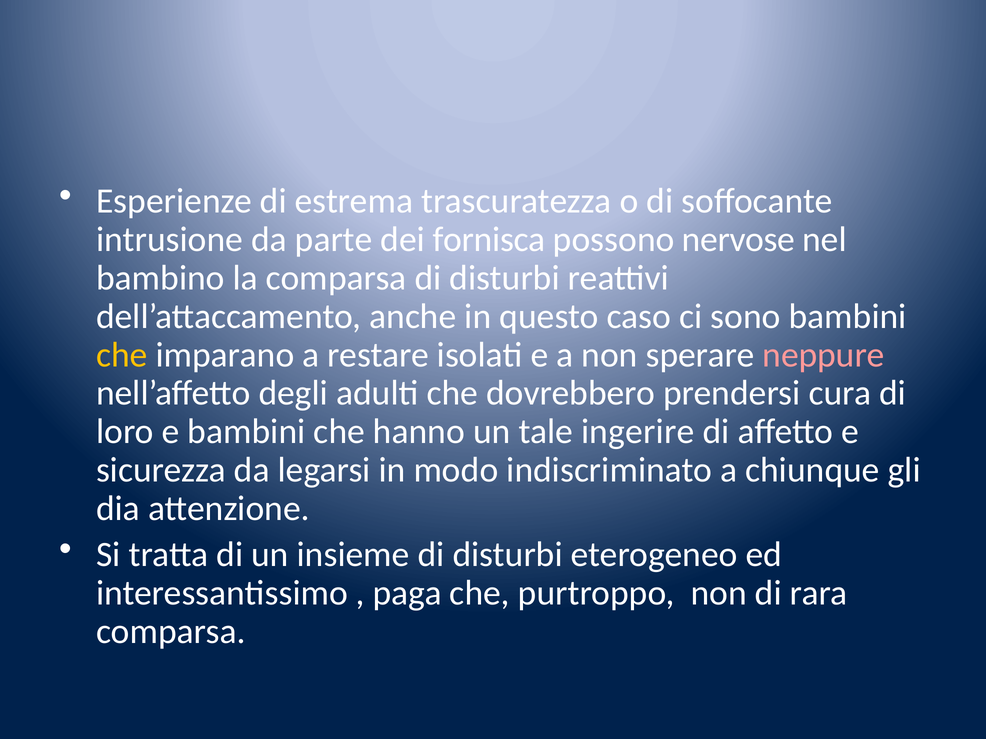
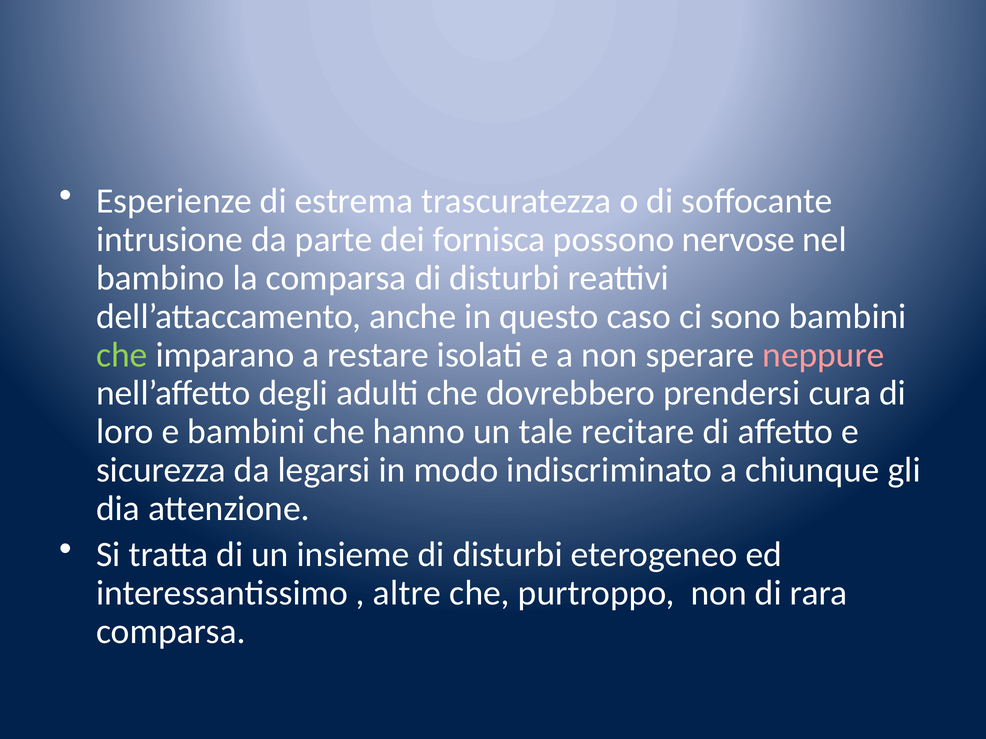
che colour: yellow -> light green (122, 355)
ingerire: ingerire -> recitare (638, 432)
paga: paga -> altre (407, 594)
